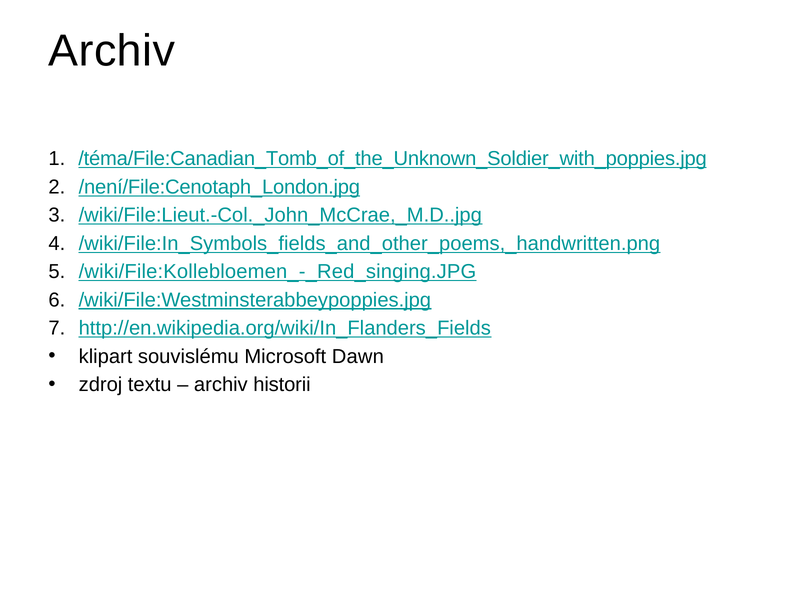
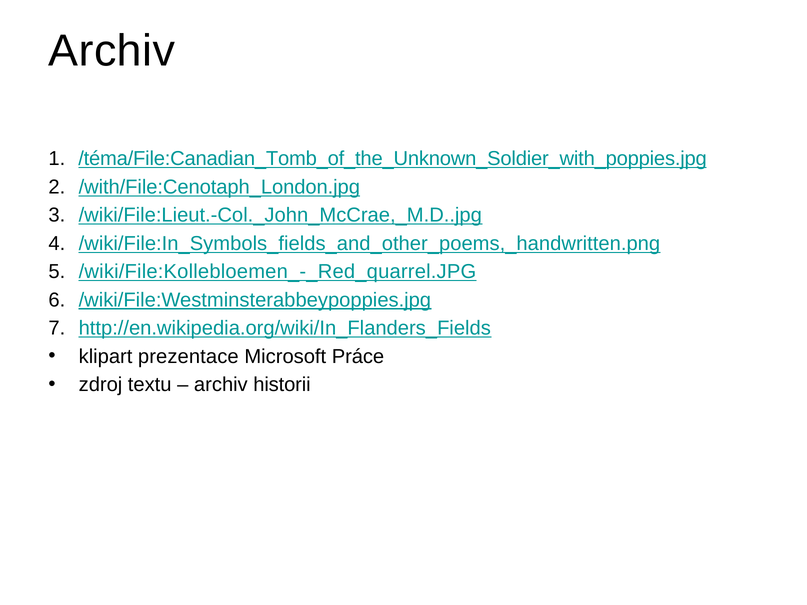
/není/File:Cenotaph_London.jpg: /není/File:Cenotaph_London.jpg -> /with/File:Cenotaph_London.jpg (219, 187)
/wiki/File:Kollebloemen_-_Red_singing.JPG: /wiki/File:Kollebloemen_-_Red_singing.JPG -> /wiki/File:Kollebloemen_-_Red_quarrel.JPG (277, 272)
souvislému: souvislému -> prezentace (188, 356)
Dawn: Dawn -> Práce (358, 356)
